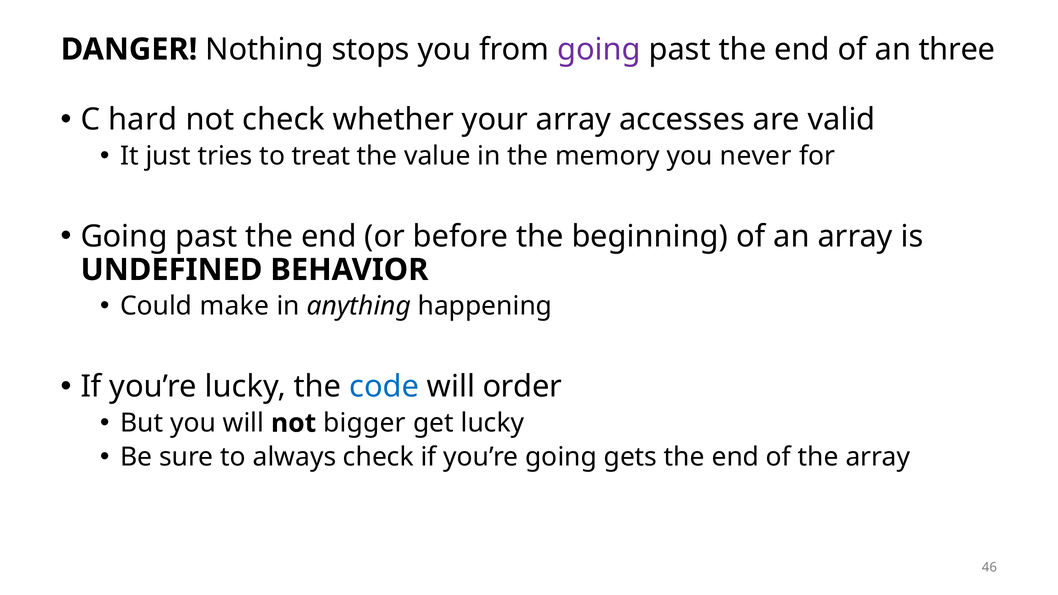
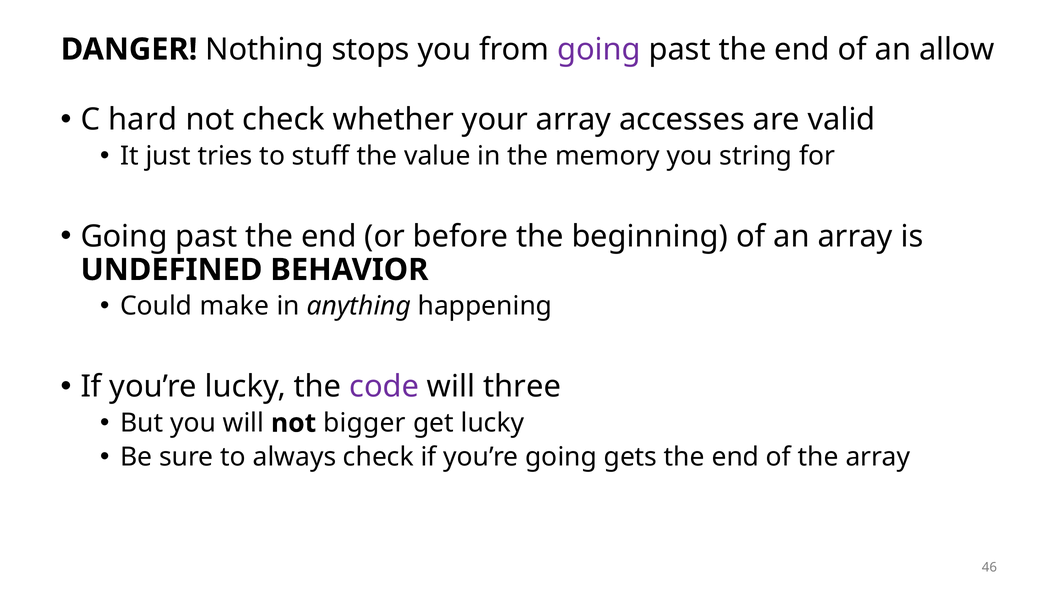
three: three -> allow (957, 49)
treat: treat -> stuff (321, 156)
never: never -> string (756, 156)
code colour: blue -> purple (384, 387)
order: order -> three (522, 387)
